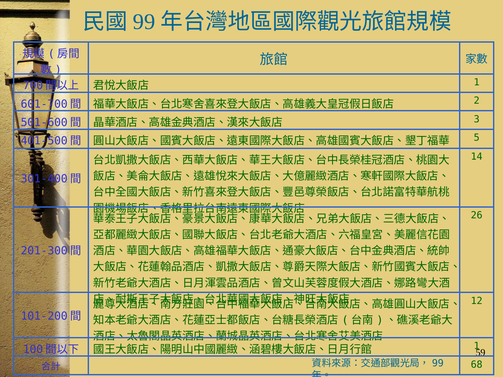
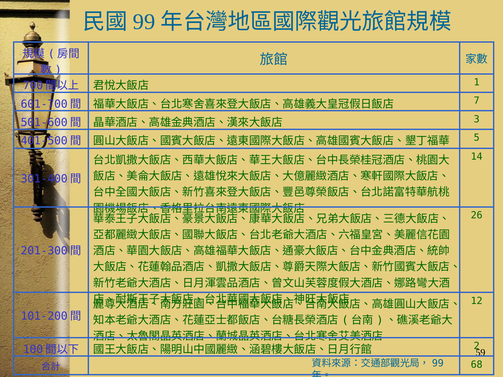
2: 2 -> 7 (477, 101)
1: 1 -> 2 (477, 346)
